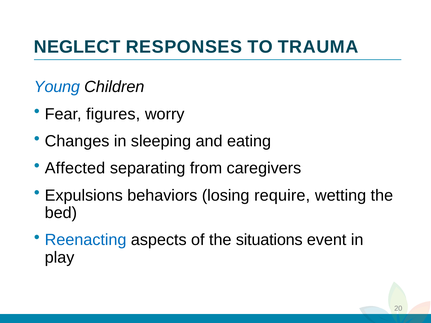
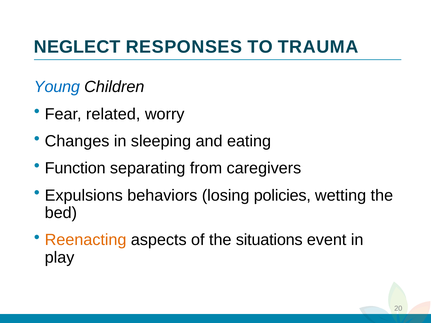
figures: figures -> related (113, 114)
Affected: Affected -> Function (75, 168)
require: require -> policies (282, 196)
Reenacting colour: blue -> orange (86, 240)
